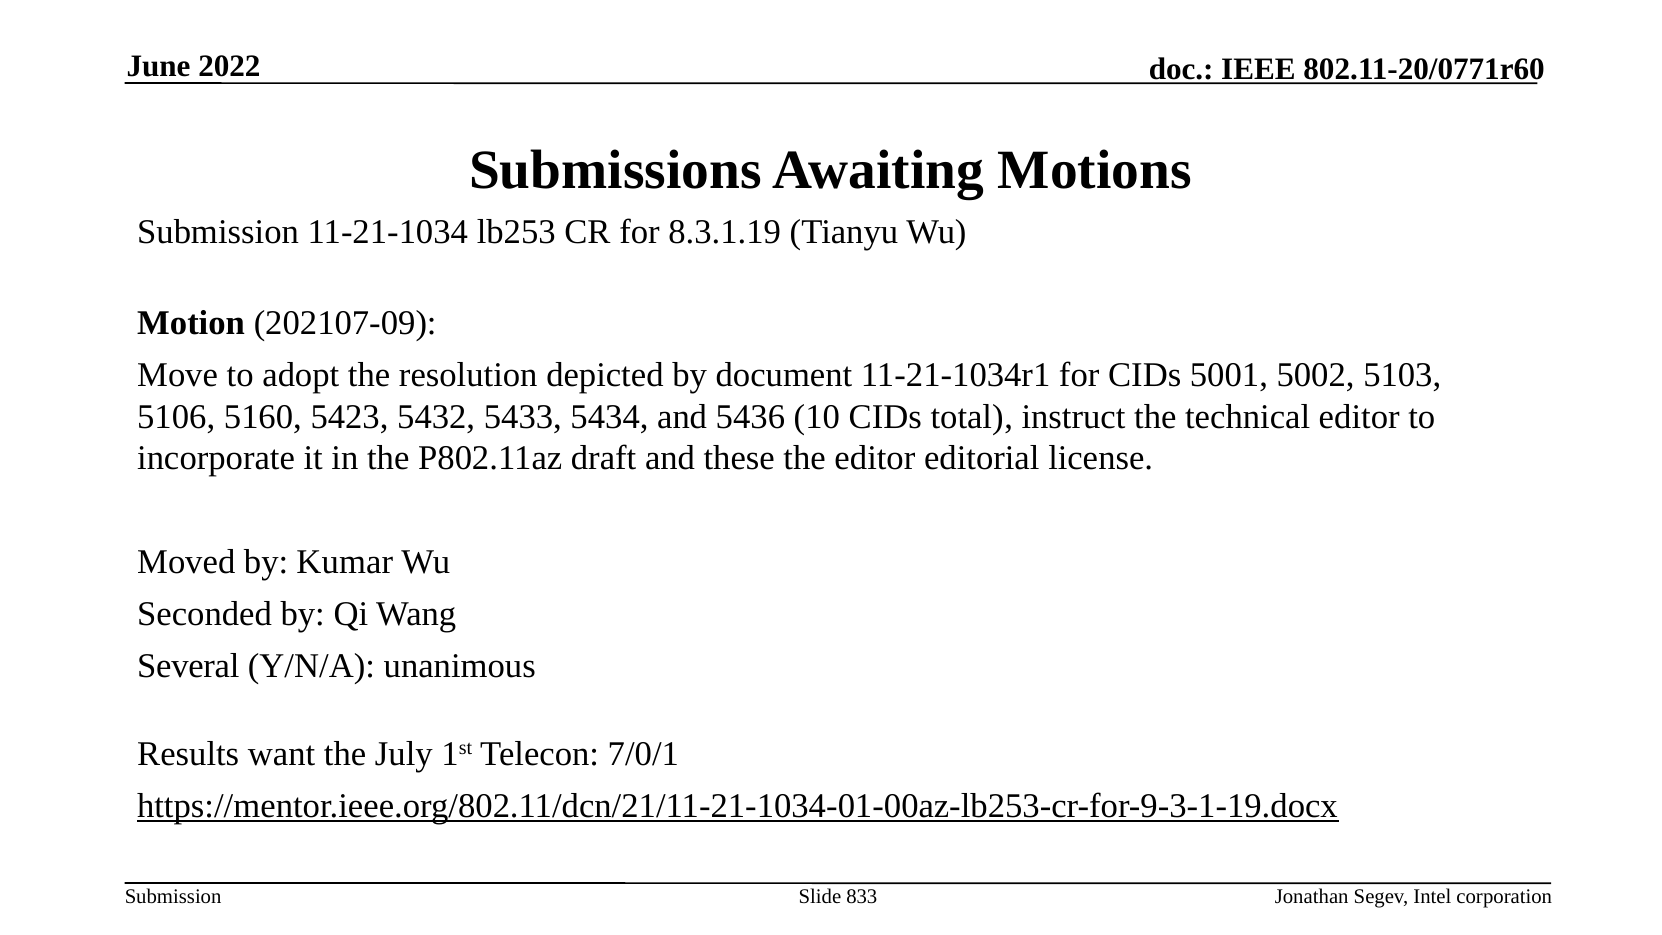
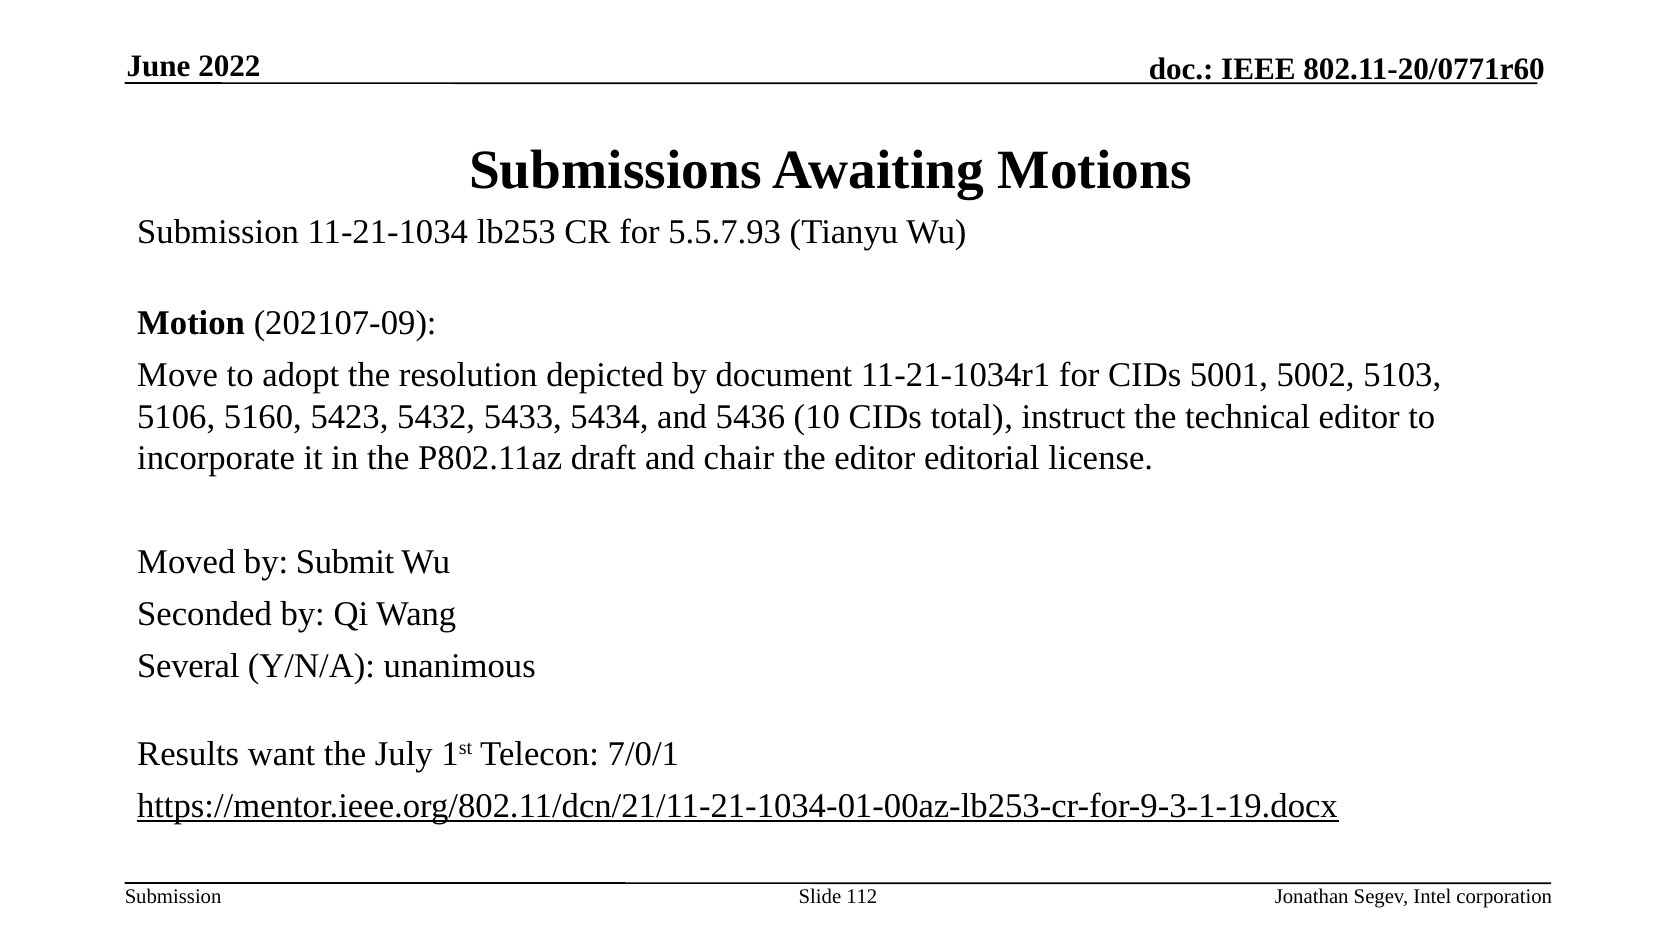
8.3.1.19: 8.3.1.19 -> 5.5.7.93 (725, 232)
these: these -> chair (739, 458)
Kumar: Kumar -> Submit (345, 562)
833: 833 -> 112 (862, 897)
